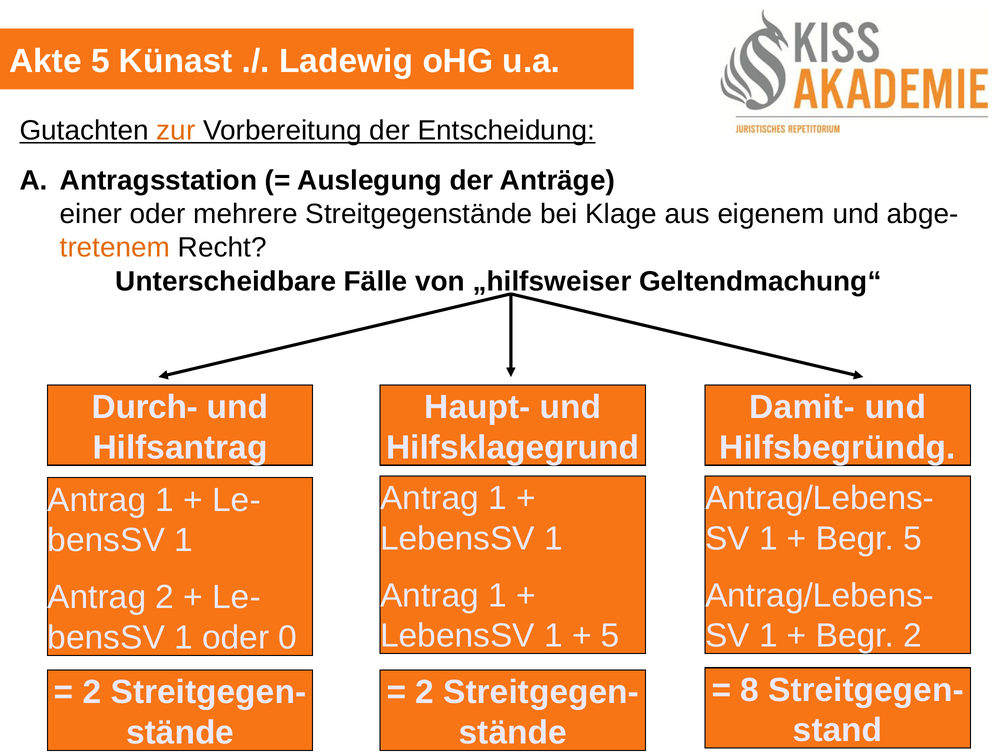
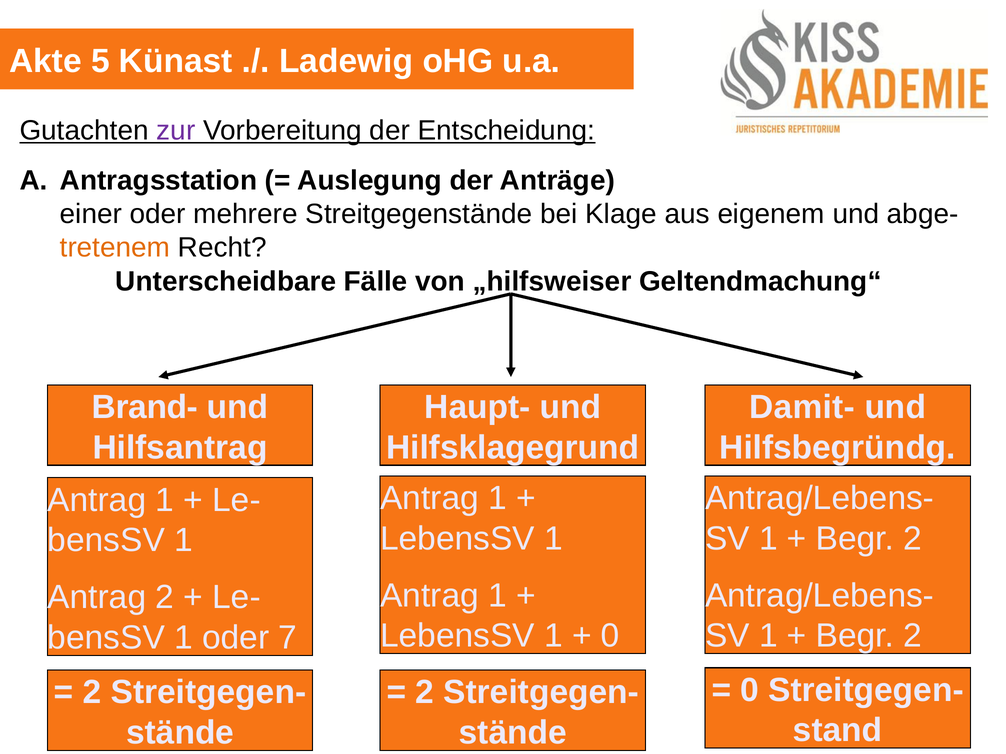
zur colour: orange -> purple (176, 131)
Durch-: Durch- -> Brand- (145, 408)
5: 5 -> 2 (913, 539)
5: 5 -> 0 (610, 636)
0: 0 -> 7 (288, 638)
8: 8 -> 0 (750, 691)
